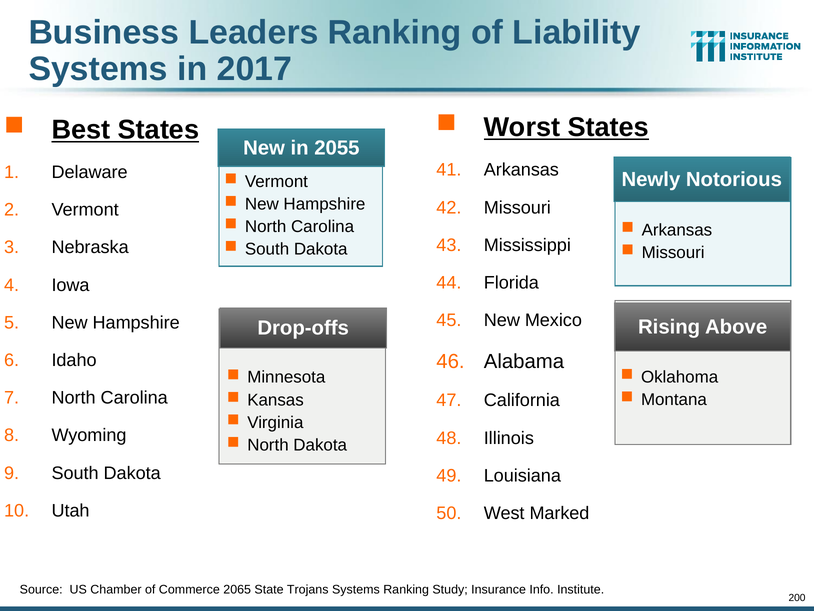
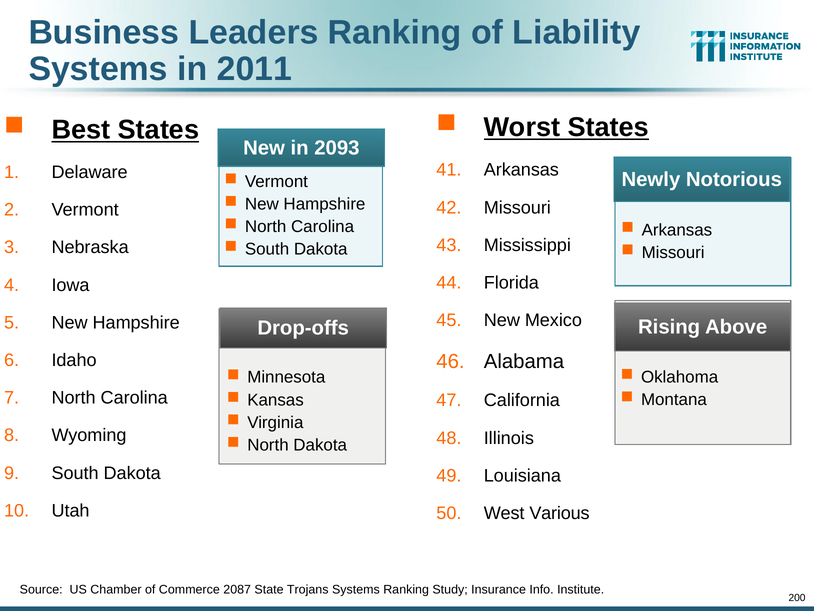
2017: 2017 -> 2011 (254, 69)
2055: 2055 -> 2093 (337, 148)
Marked: Marked -> Various (559, 513)
2065: 2065 -> 2087 (237, 589)
